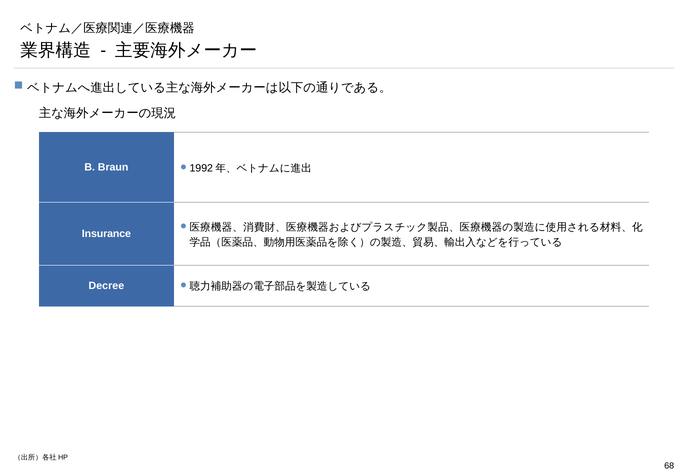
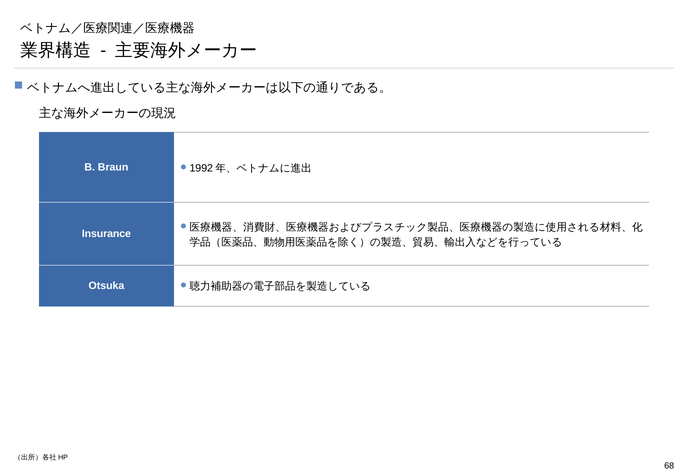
Decree: Decree -> Otsuka (106, 286)
